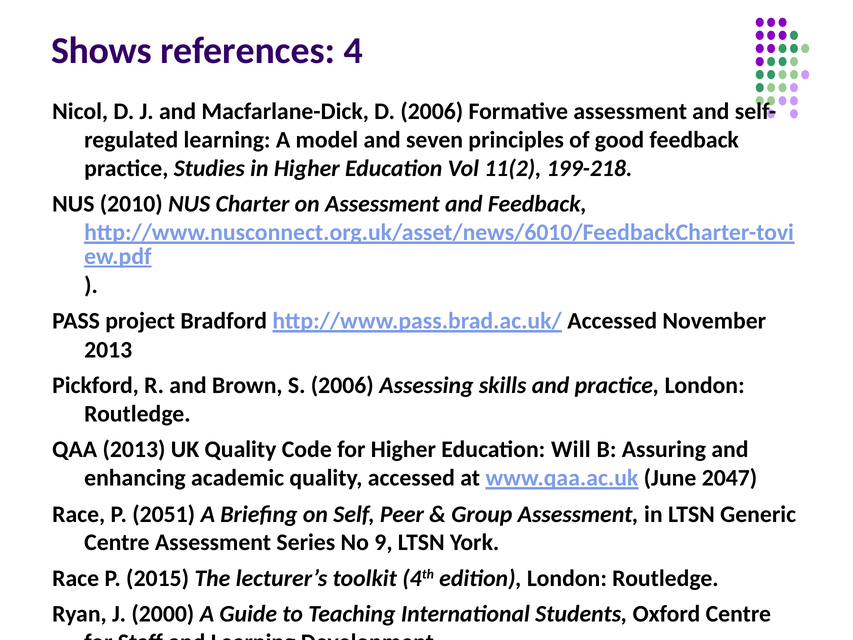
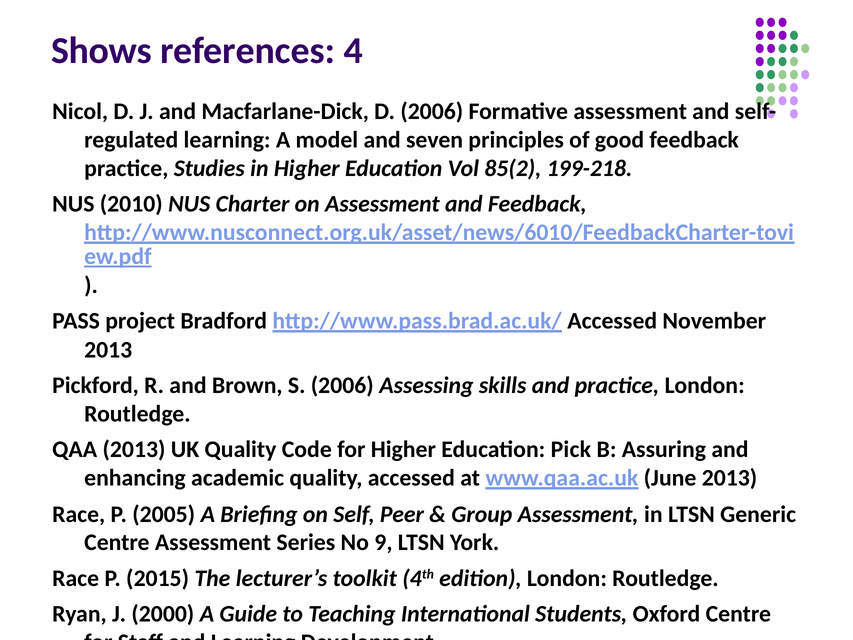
11(2: 11(2 -> 85(2 (513, 169)
Will: Will -> Pick (571, 449)
June 2047: 2047 -> 2013 (729, 478)
2051: 2051 -> 2005 (164, 514)
